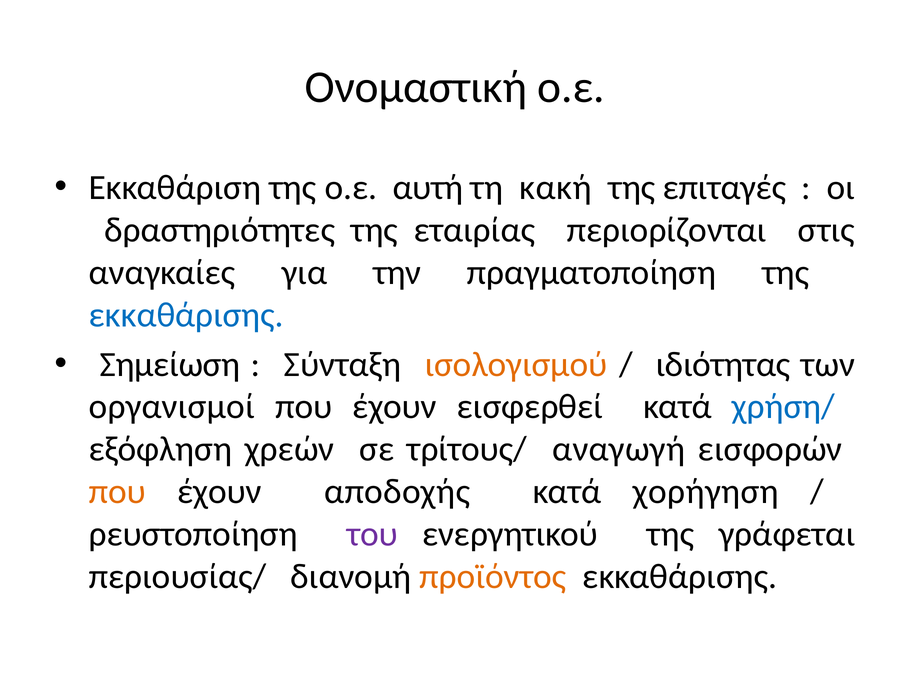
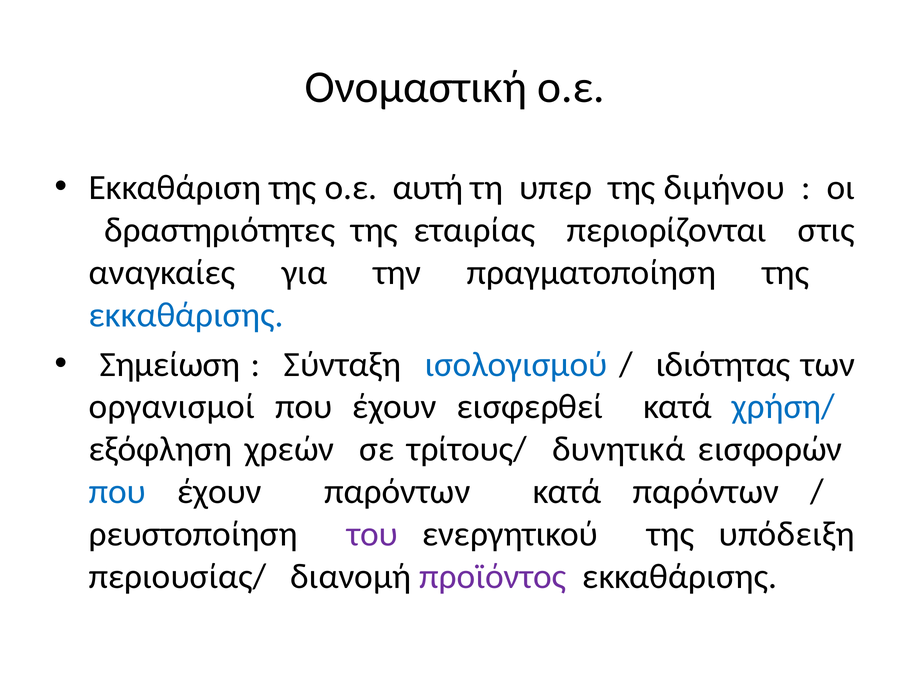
κακή: κακή -> υπερ (556, 187)
επιταγές: επιταγές -> διμήνου (724, 187)
ισολογισμού colour: orange -> blue (516, 364)
αναγωγή: αναγωγή -> δυνητικά (619, 449)
που colour: orange -> blue (117, 491)
έχουν αποδοχής: αποδοχής -> παρόντων (397, 491)
κατά χορήγηση: χορήγηση -> παρόντων (706, 491)
γράφεται: γράφεται -> υπόδειξη (787, 534)
προϊόντος colour: orange -> purple (493, 576)
